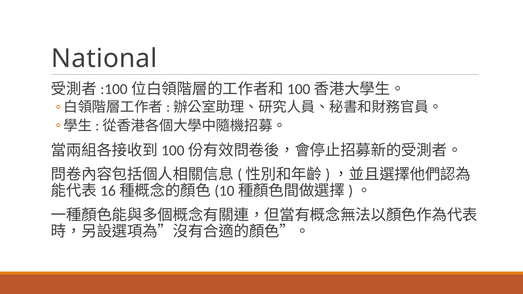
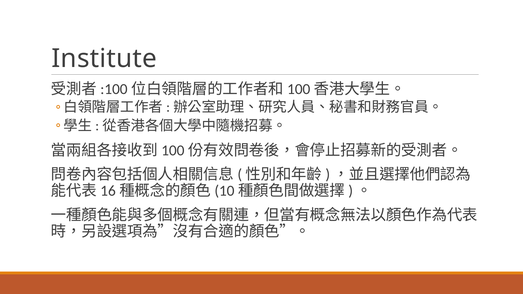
National: National -> Institute (104, 59)
